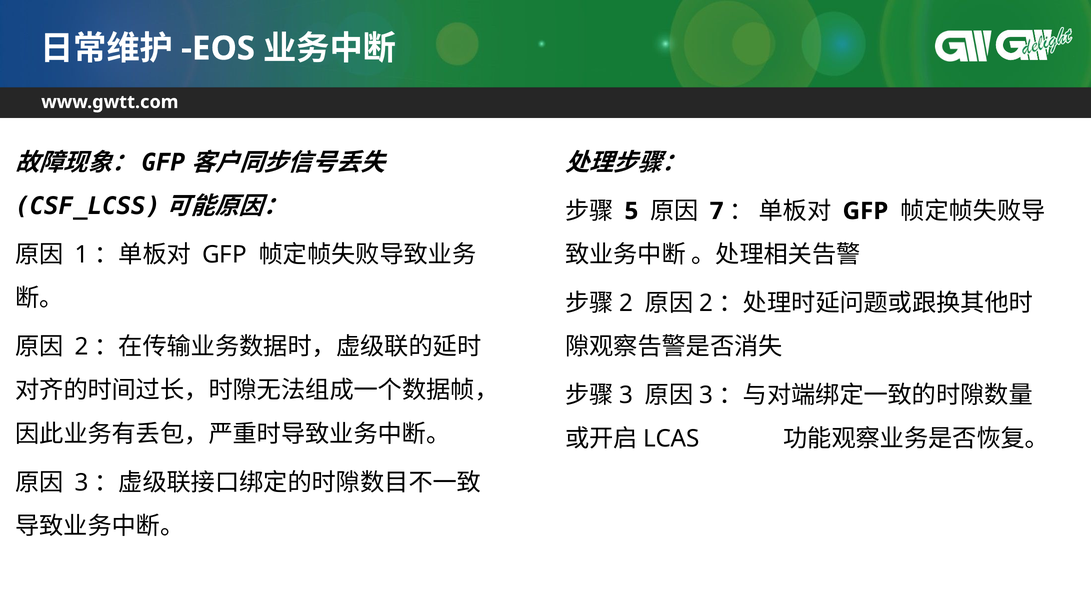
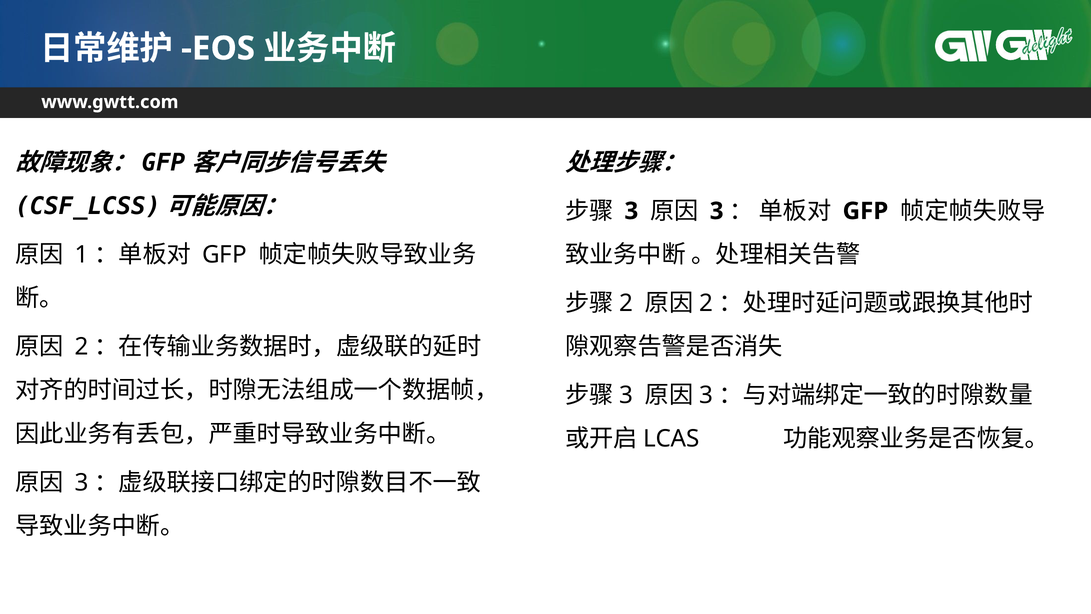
5: 5 -> 3 (631, 211)
7: 7 -> 3 (717, 211)
